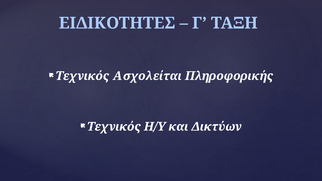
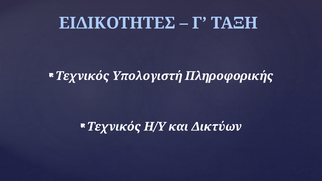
Ασχολείται: Ασχολείται -> Υπολογιστή (147, 76)
